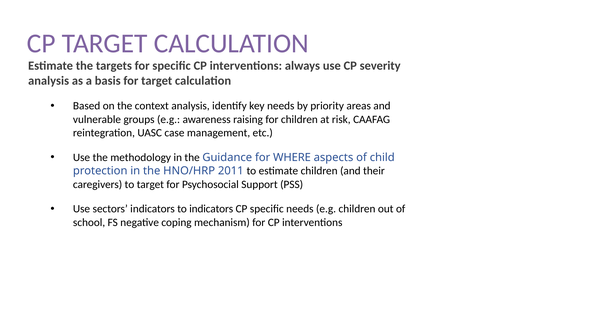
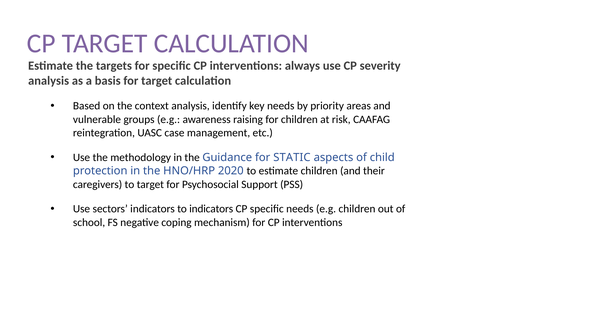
WHERE: WHERE -> STATIC (292, 158)
2011: 2011 -> 2020 (231, 171)
